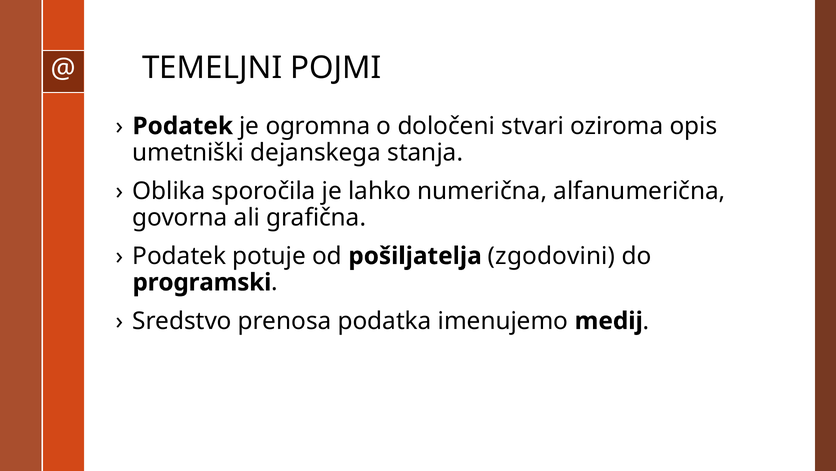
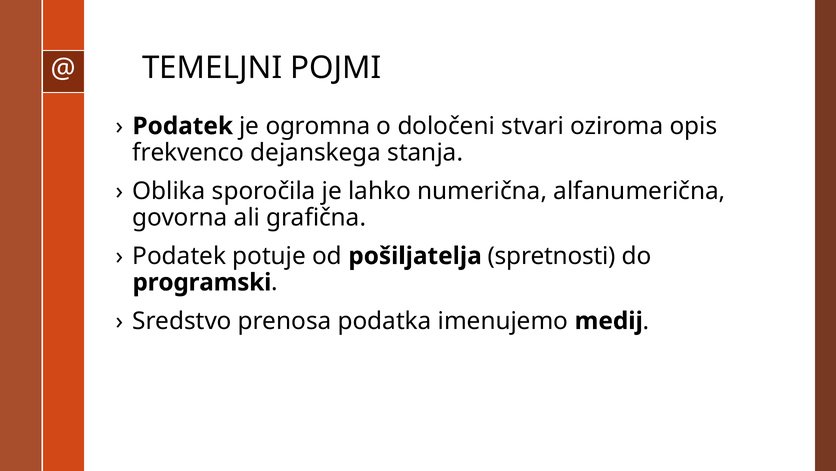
umetniški: umetniški -> frekvenco (188, 152)
zgodovini: zgodovini -> spretnosti (552, 256)
